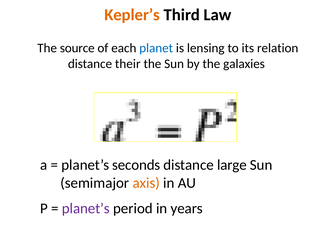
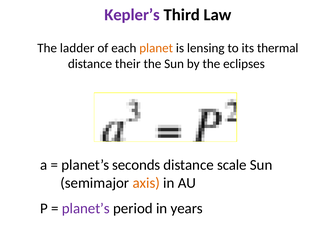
Kepler’s colour: orange -> purple (132, 15)
source: source -> ladder (77, 48)
planet colour: blue -> orange (156, 48)
relation: relation -> thermal (278, 48)
galaxies: galaxies -> eclipses (244, 64)
large: large -> scale (232, 165)
